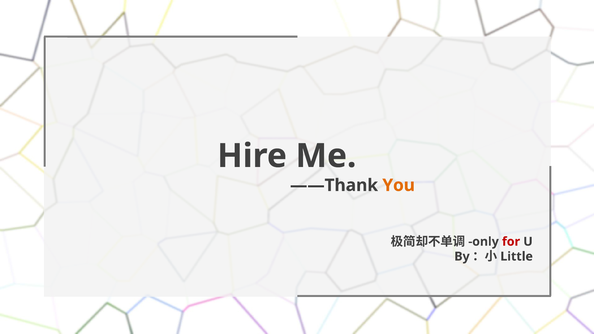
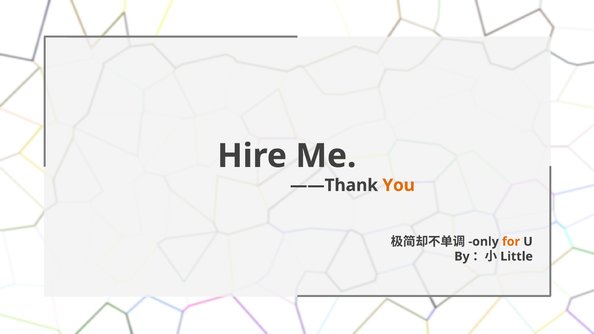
for colour: red -> orange (511, 242)
